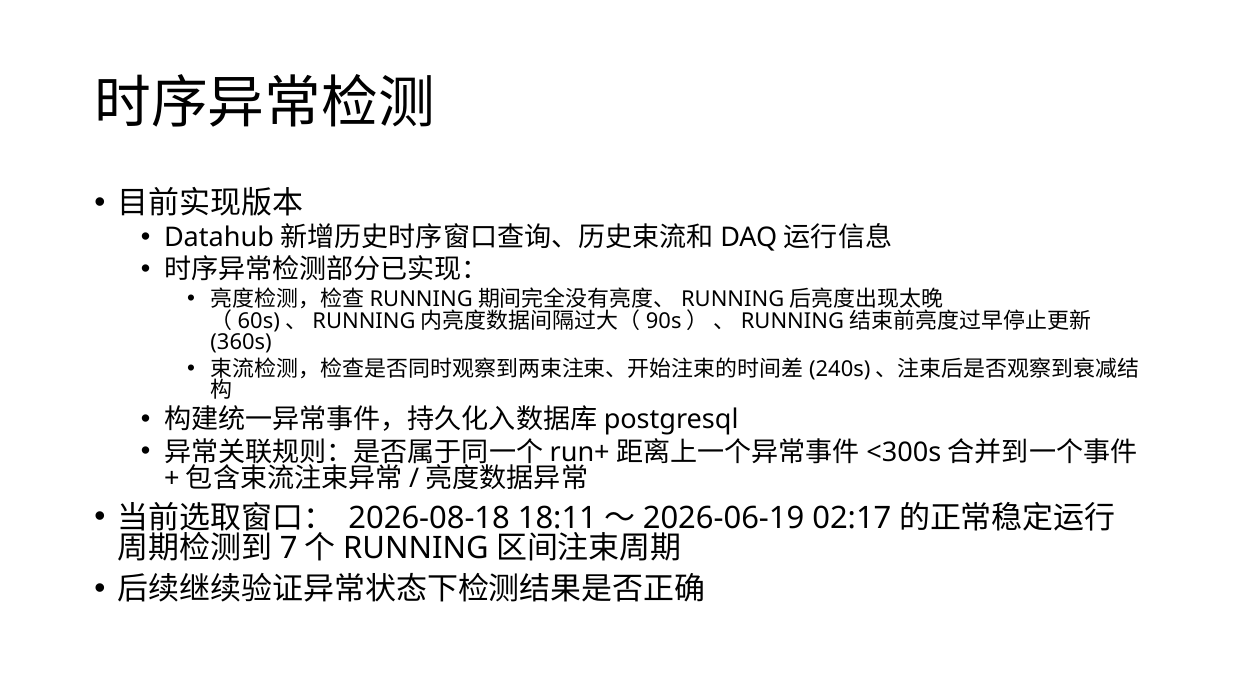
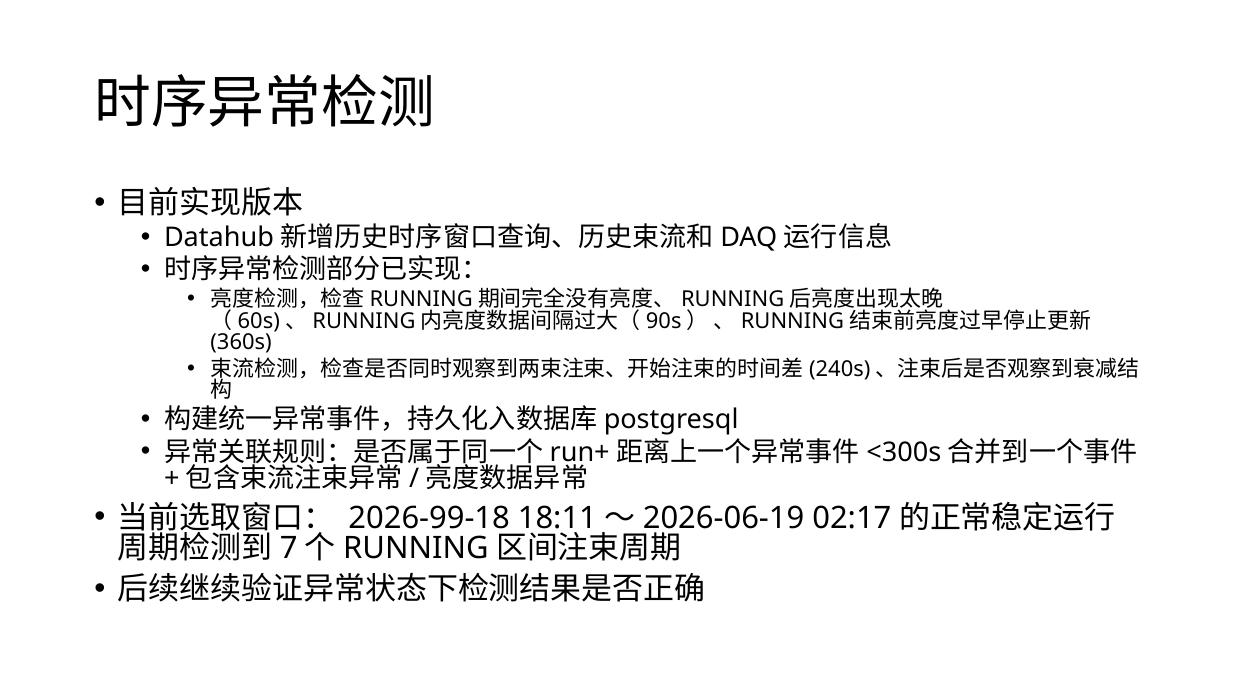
2026-08-18: 2026-08-18 -> 2026-99-18 (429, 518)
